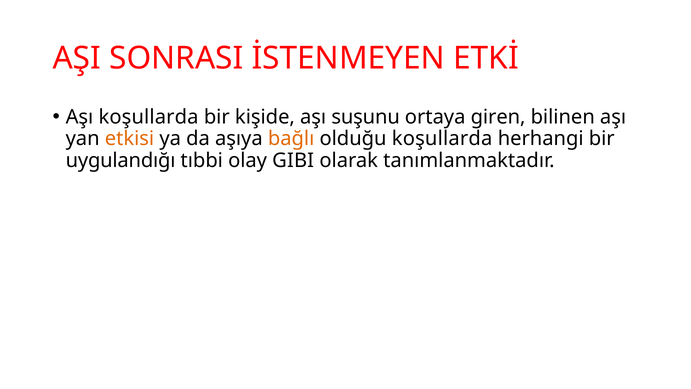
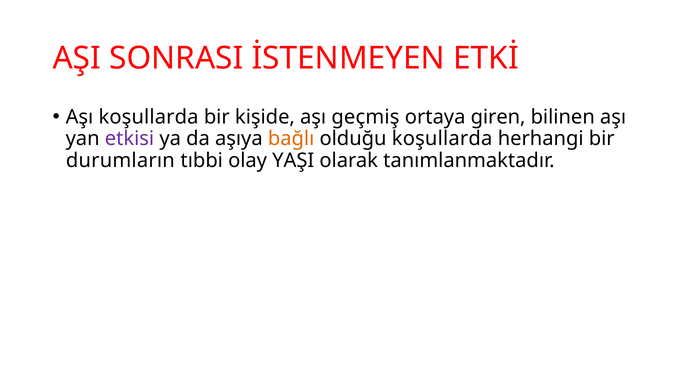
suşunu: suşunu -> geçmiş (365, 117)
etkisi colour: orange -> purple (130, 139)
uygulandığı: uygulandığı -> durumların (120, 160)
GIBI: GIBI -> YAŞI (293, 160)
